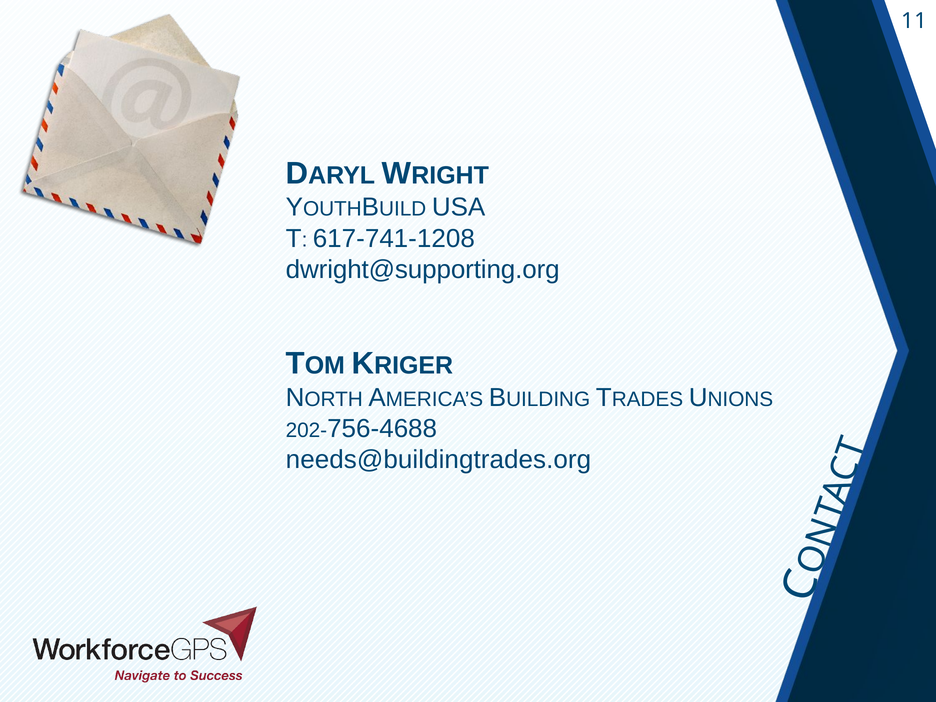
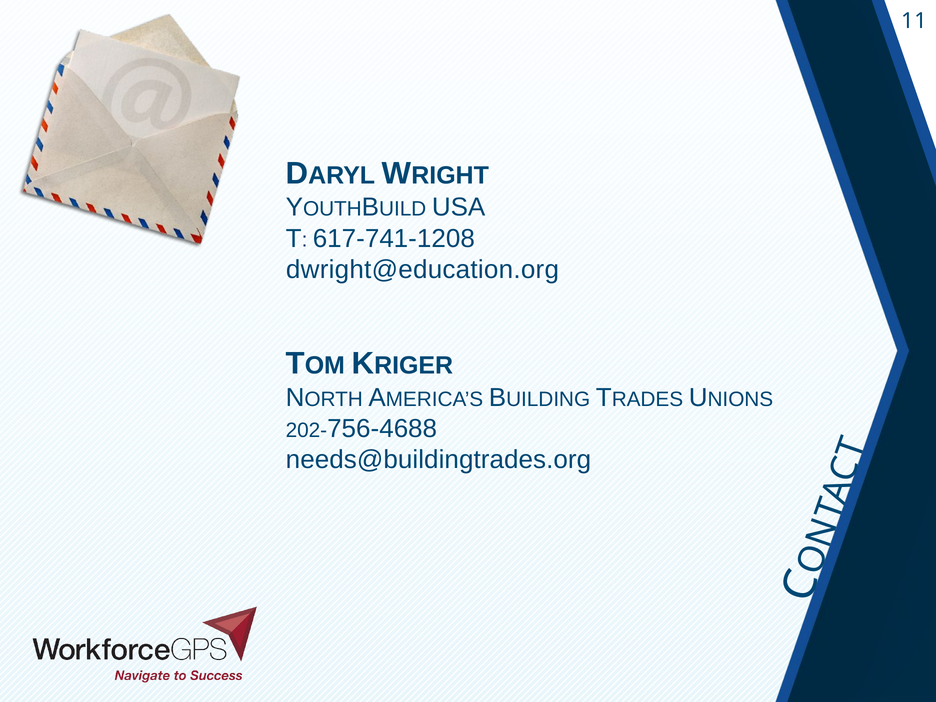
dwright@supporting.org: dwright@supporting.org -> dwright@education.org (422, 270)
